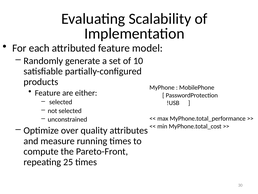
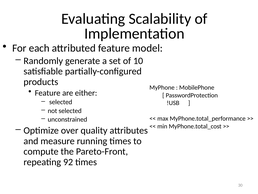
25: 25 -> 92 (68, 162)
